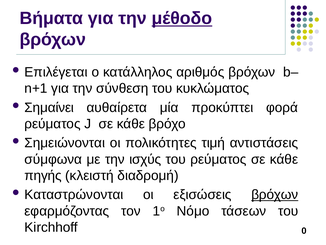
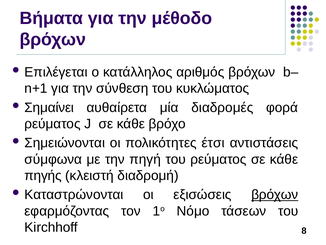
μέθοδο underline: present -> none (182, 18)
προκύπτει: προκύπτει -> διαδρομές (222, 107)
τιμή: τιμή -> έτσι (213, 143)
ισχύς: ισχύς -> πηγή (145, 159)
0: 0 -> 8 (304, 230)
